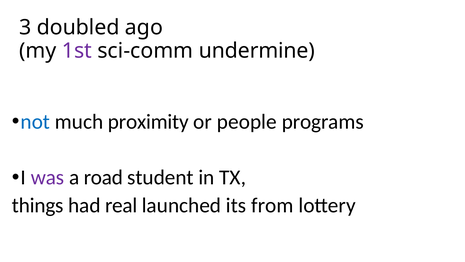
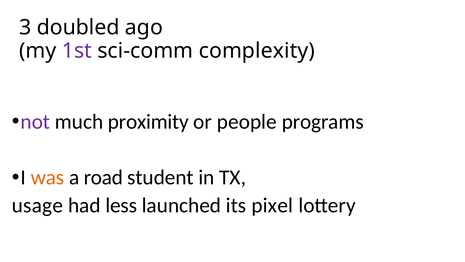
undermine: undermine -> complexity (257, 51)
not colour: blue -> purple (35, 121)
was colour: purple -> orange (48, 177)
things: things -> usage (37, 205)
real: real -> less (121, 205)
from: from -> pixel (272, 205)
